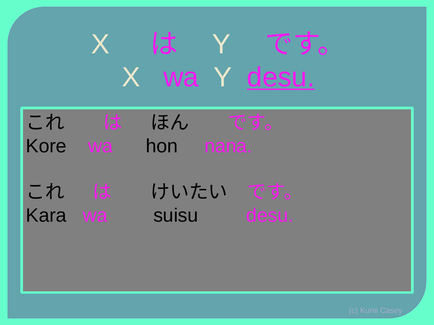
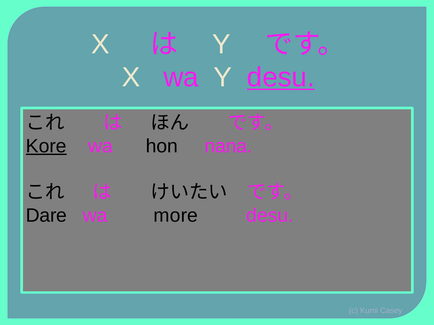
Kore underline: none -> present (46, 146)
Kara: Kara -> Dare (46, 216)
suisu: suisu -> more (176, 216)
